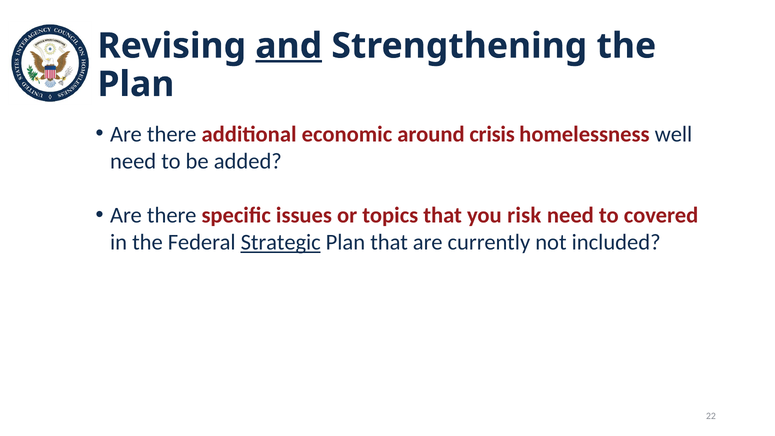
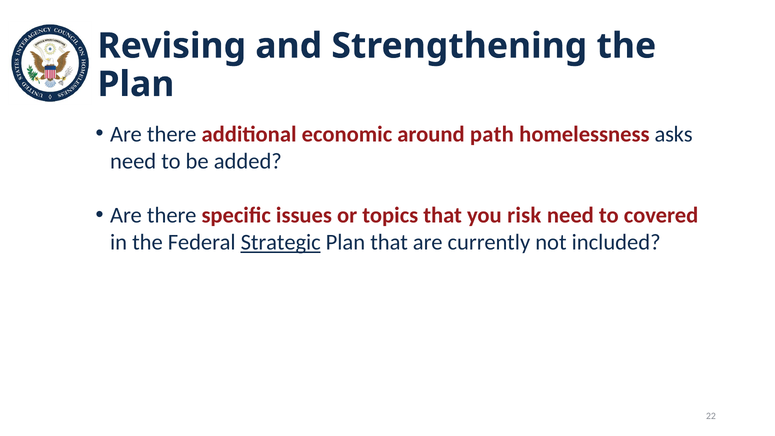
and underline: present -> none (289, 46)
crisis: crisis -> path (492, 134)
well: well -> asks (674, 134)
